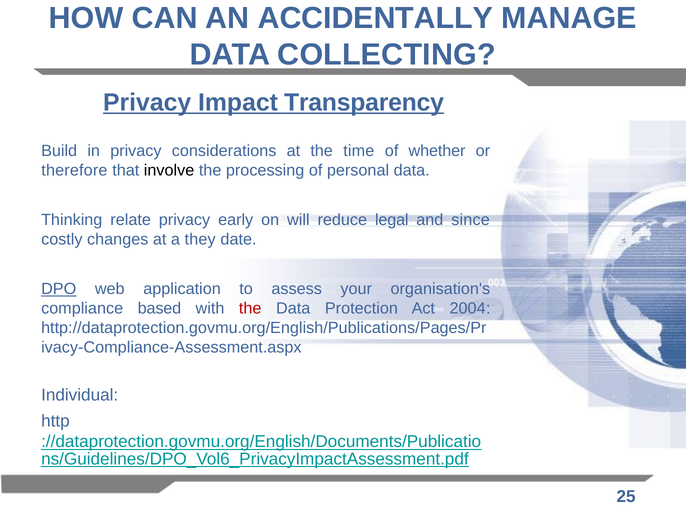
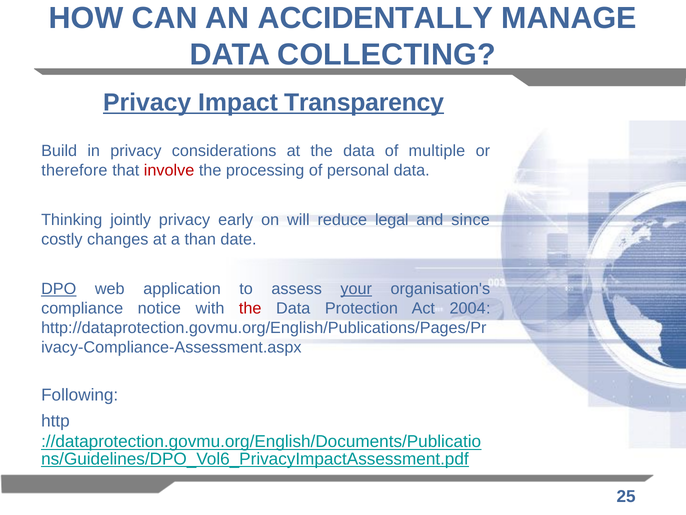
at the time: time -> data (359, 151)
whether: whether -> multiple (437, 151)
involve colour: black -> red (169, 170)
relate: relate -> jointly (131, 220)
they: they -> than (200, 239)
your underline: none -> present (356, 289)
based: based -> notice (159, 308)
Individual: Individual -> Following (80, 395)
